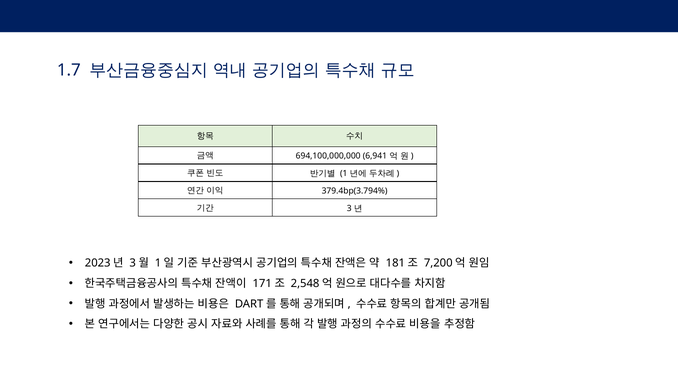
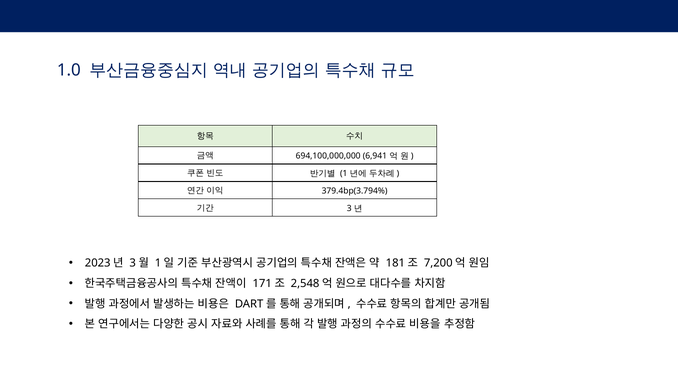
1.7: 1.7 -> 1.0 (69, 70)
